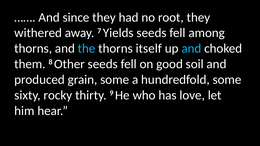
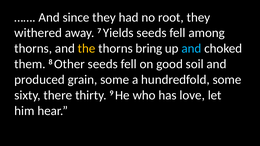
the colour: light blue -> yellow (87, 49)
itself: itself -> bring (149, 49)
rocky: rocky -> there (58, 95)
